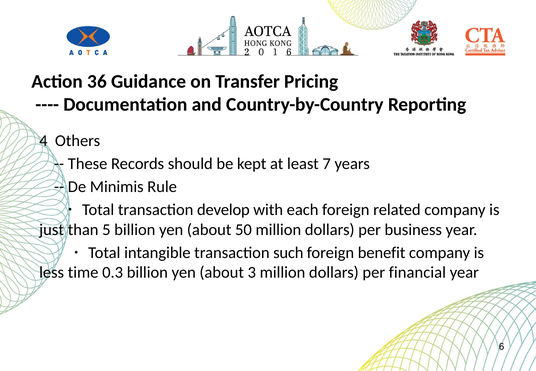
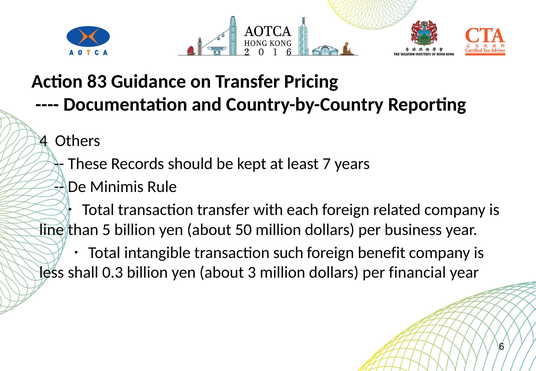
36: 36 -> 83 (97, 82)
transaction develop: develop -> transfer (223, 210)
just: just -> line (52, 230)
time: time -> shall (83, 273)
